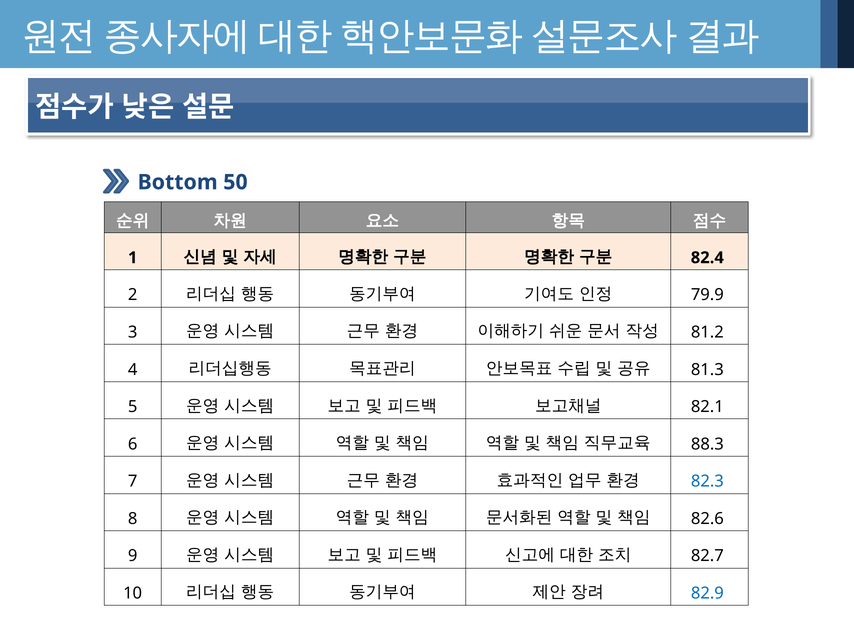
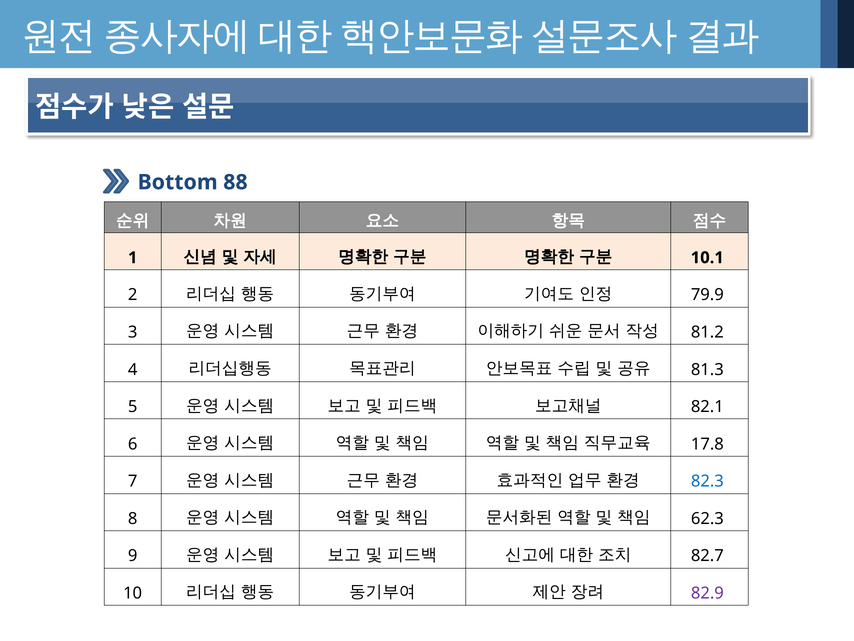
50: 50 -> 88 (235, 182)
82.4: 82.4 -> 10.1 (707, 258)
88.3: 88.3 -> 17.8 (707, 444)
82.6: 82.6 -> 62.3 (707, 518)
82.9 colour: blue -> purple (707, 593)
